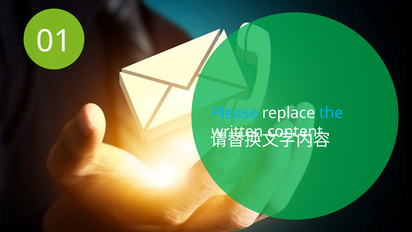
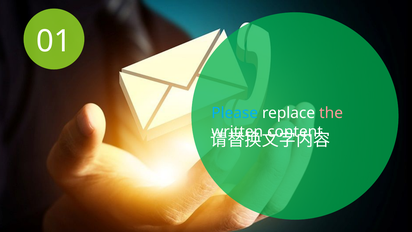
the colour: light blue -> pink (331, 113)
